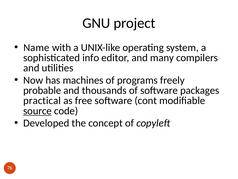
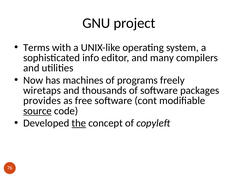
Name: Name -> Terms (36, 47)
probable: probable -> wiretaps (42, 90)
practical: practical -> provides (42, 100)
the underline: none -> present (79, 123)
